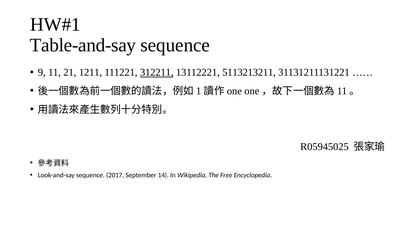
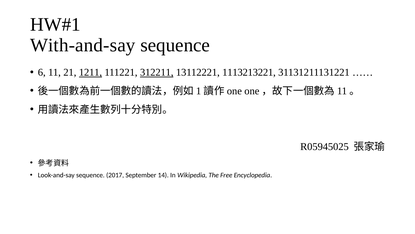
Table-and-say: Table-and-say -> With-and-say (83, 45)
9: 9 -> 6 (42, 72)
1211 underline: none -> present (90, 72)
5113213211: 5113213211 -> 1113213221 (249, 72)
